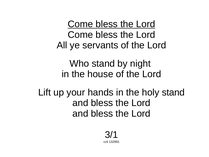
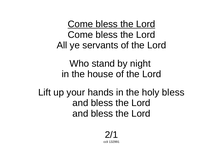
holy stand: stand -> bless (173, 92)
3/1: 3/1 -> 2/1 (111, 135)
